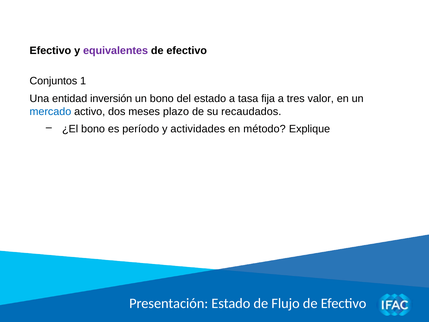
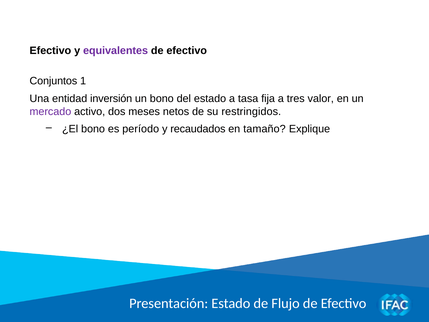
mercado colour: blue -> purple (50, 111)
plazo: plazo -> netos (176, 111)
recaudados: recaudados -> restringidos (251, 111)
actividades: actividades -> recaudados (198, 129)
método: método -> tamaño (265, 129)
